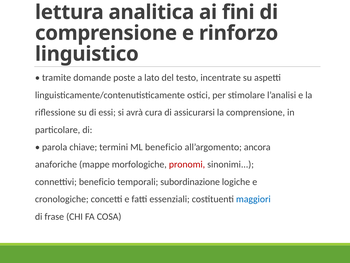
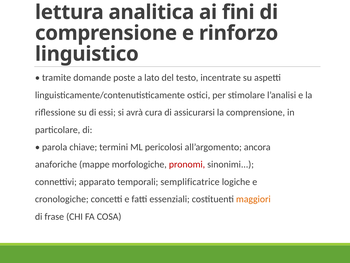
ML beneficio: beneficio -> pericolosi (164, 147)
connettivi beneficio: beneficio -> apparato (97, 182)
subordinazione: subordinazione -> semplificatrice (190, 182)
maggiori colour: blue -> orange (253, 199)
